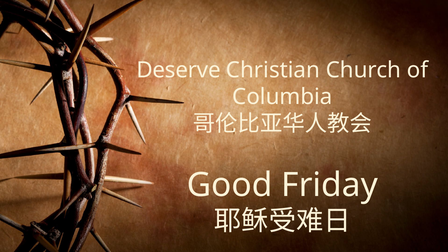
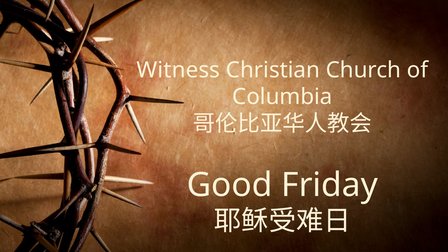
Deserve: Deserve -> Witness (178, 70)
